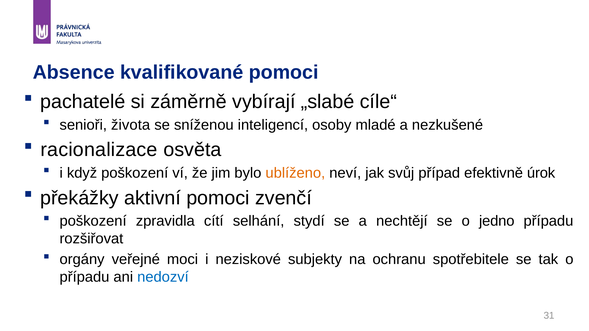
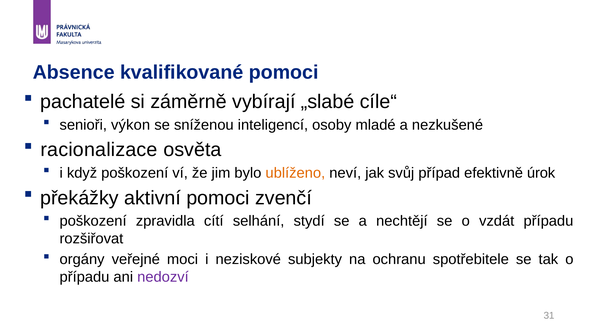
života: života -> výkon (131, 125)
jedno: jedno -> vzdát (497, 221)
nedozví colour: blue -> purple (163, 277)
